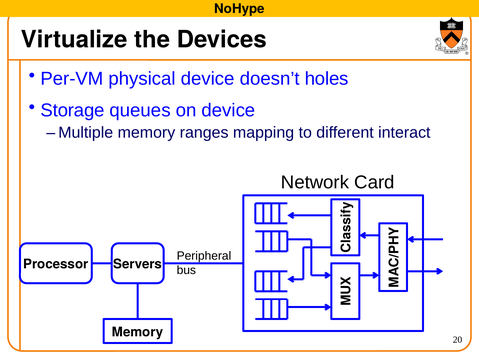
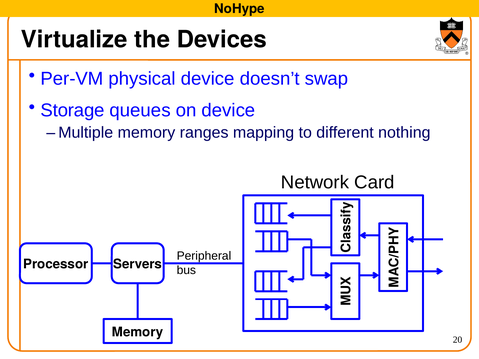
holes: holes -> swap (327, 79)
interact: interact -> nothing (404, 133)
